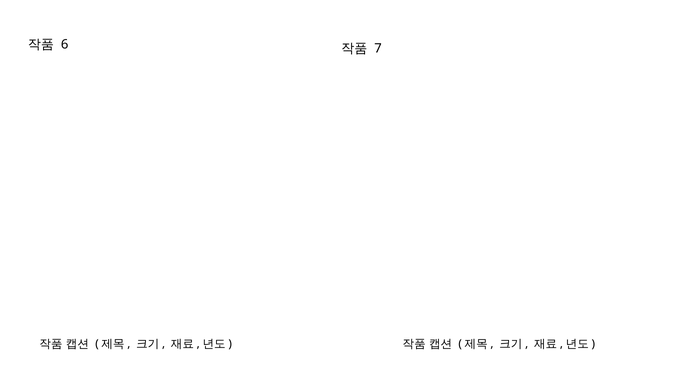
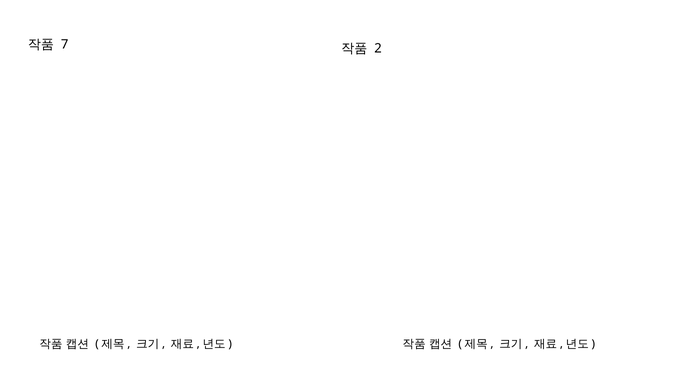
6: 6 -> 7 (65, 45)
7: 7 -> 2 (378, 49)
